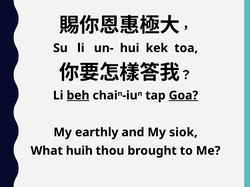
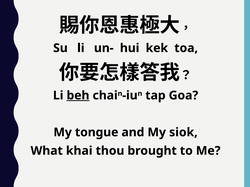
Goa underline: present -> none (183, 96)
earthly: earthly -> tongue (97, 133)
huih: huih -> khai (79, 151)
